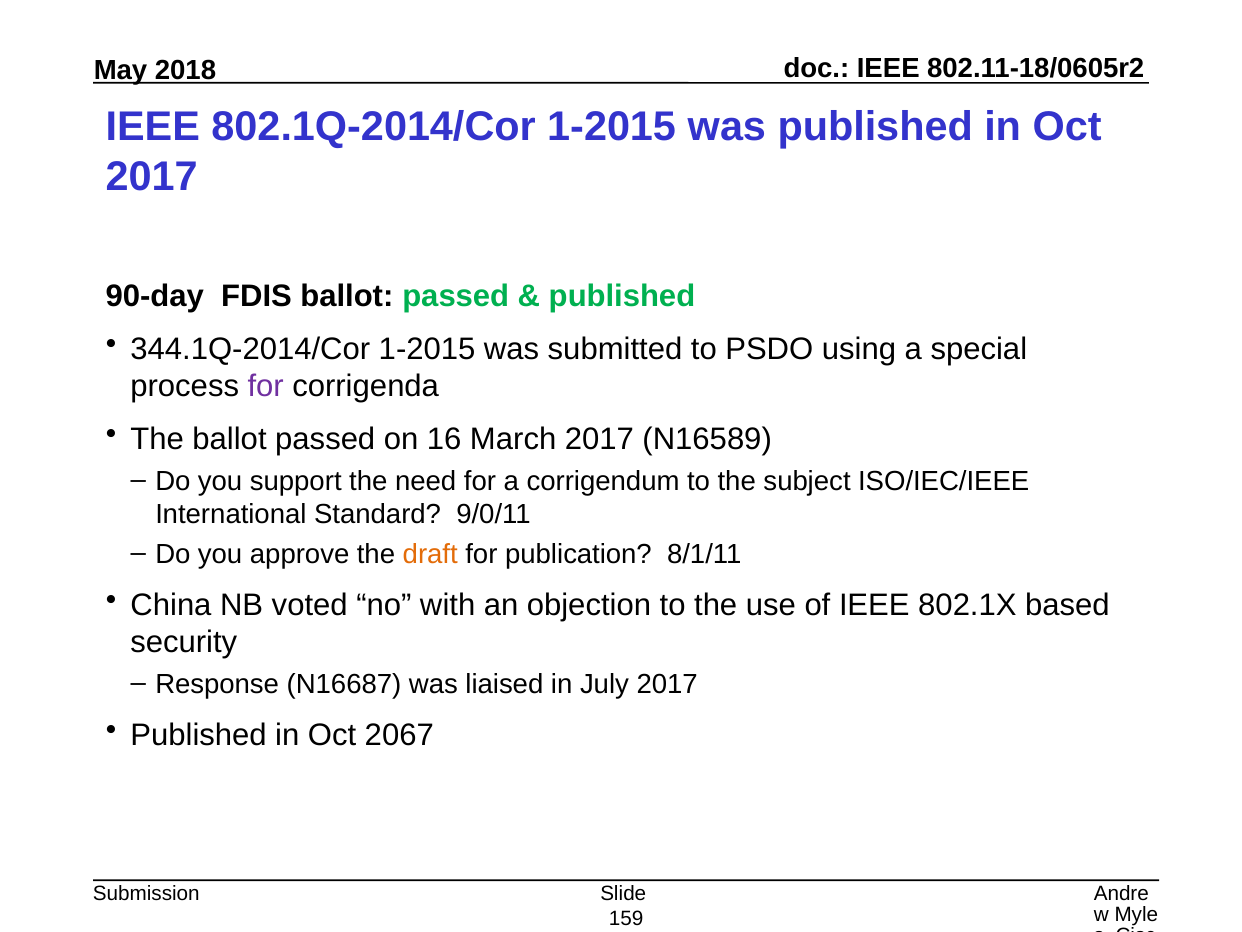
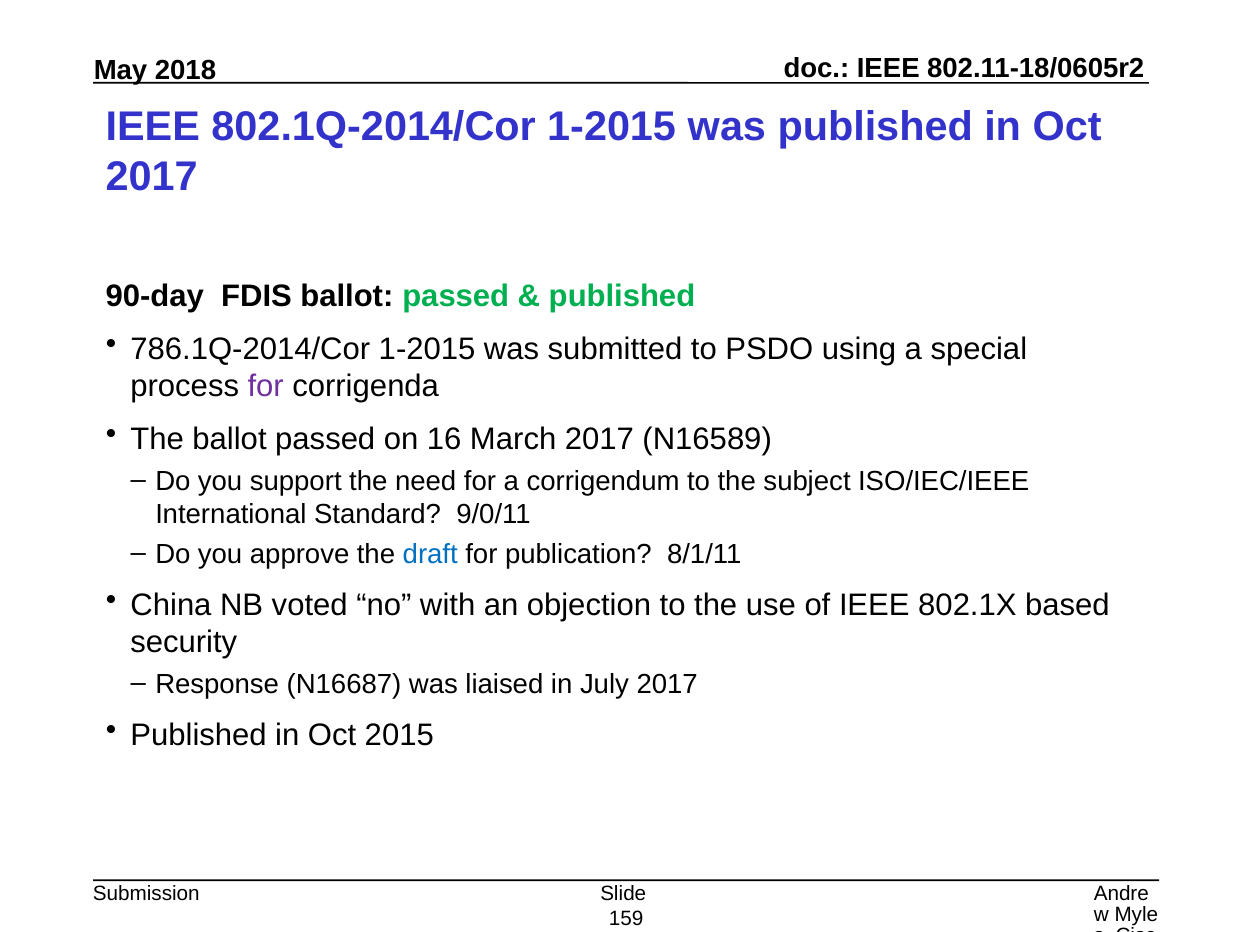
344.1Q-2014/Cor: 344.1Q-2014/Cor -> 786.1Q-2014/Cor (250, 349)
draft colour: orange -> blue (430, 554)
2067: 2067 -> 2015 (399, 735)
